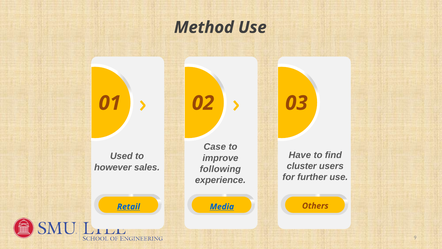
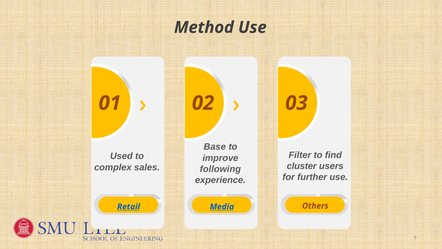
Case: Case -> Base (215, 147)
Have: Have -> Filter (300, 155)
however: however -> complex (113, 167)
